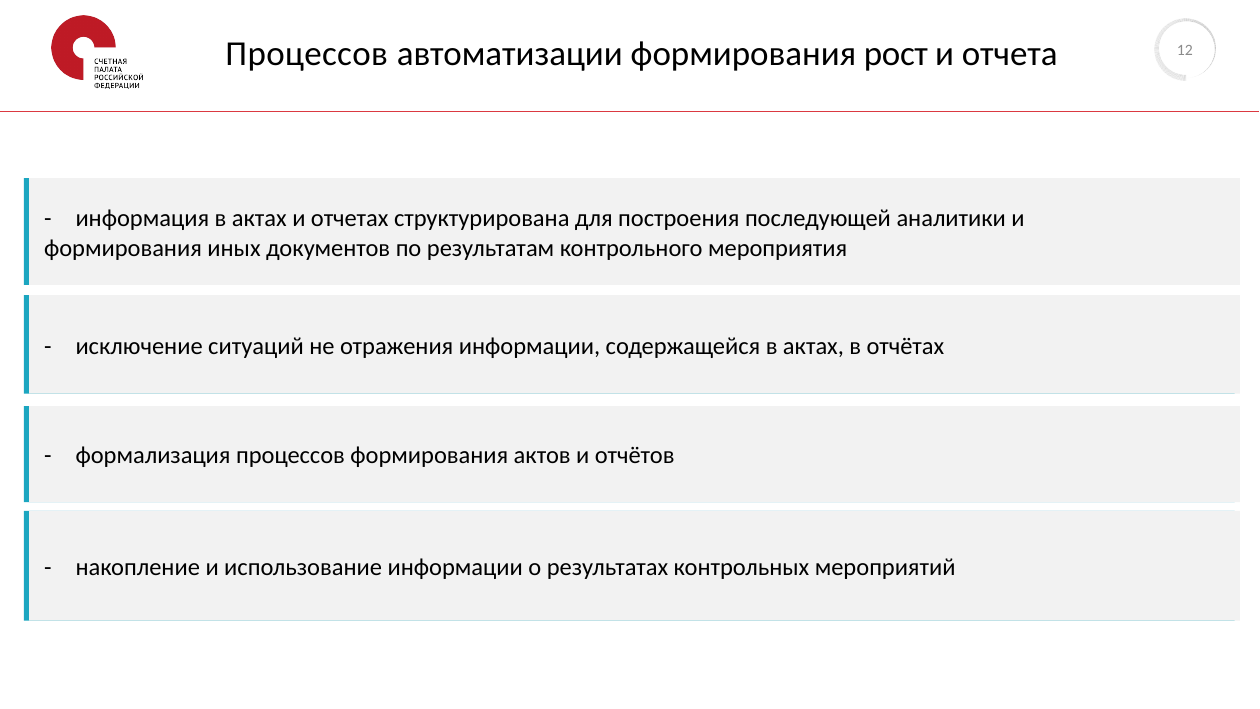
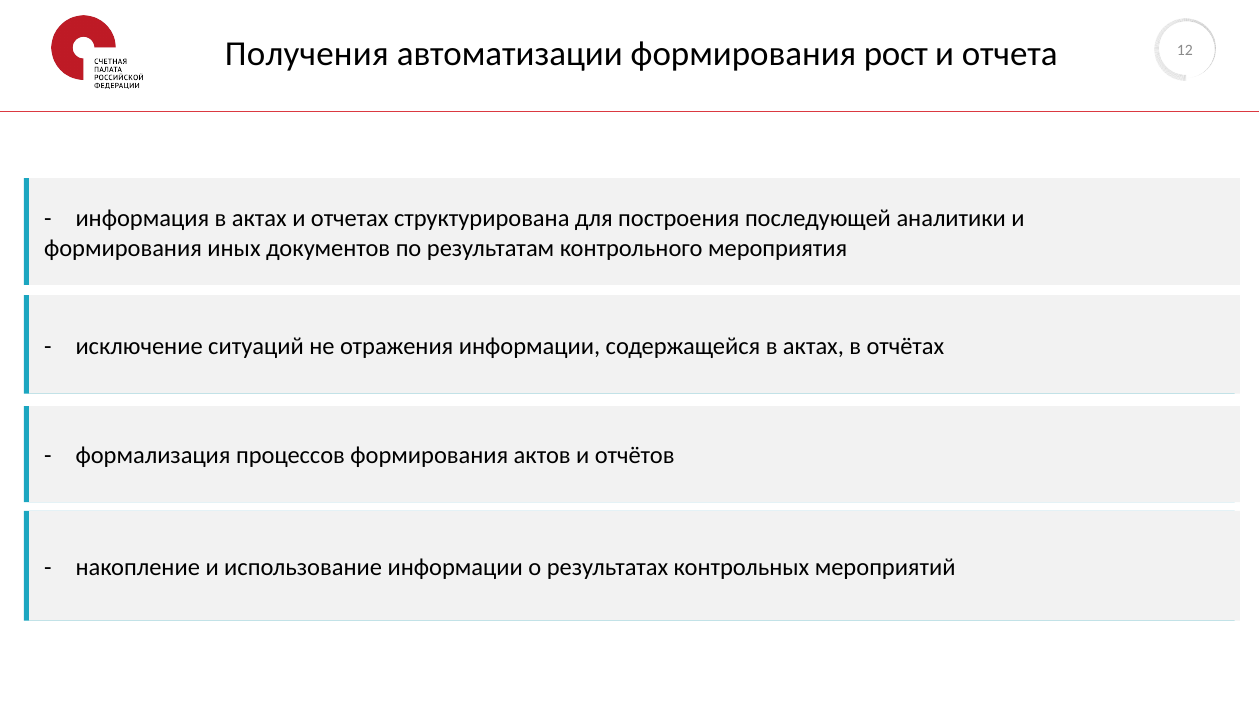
Процессов: Процессов -> Получения (307, 54)
